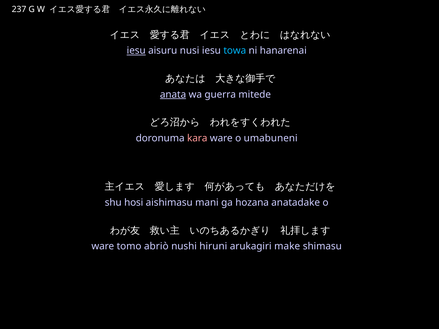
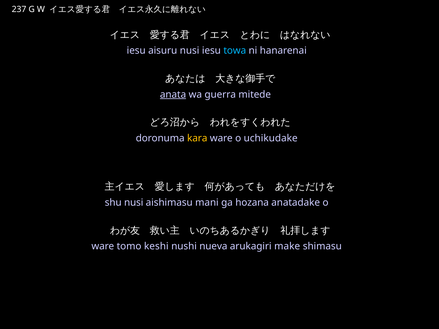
iesu underline: present -> none (136, 51)
kara colour: pink -> yellow (197, 138)
umabuneni: umabuneni -> uchikudake (271, 138)
shu hosi: hosi -> nusi (134, 203)
abriò: abriò -> keshi (156, 246)
hiruni: hiruni -> nueva (213, 246)
